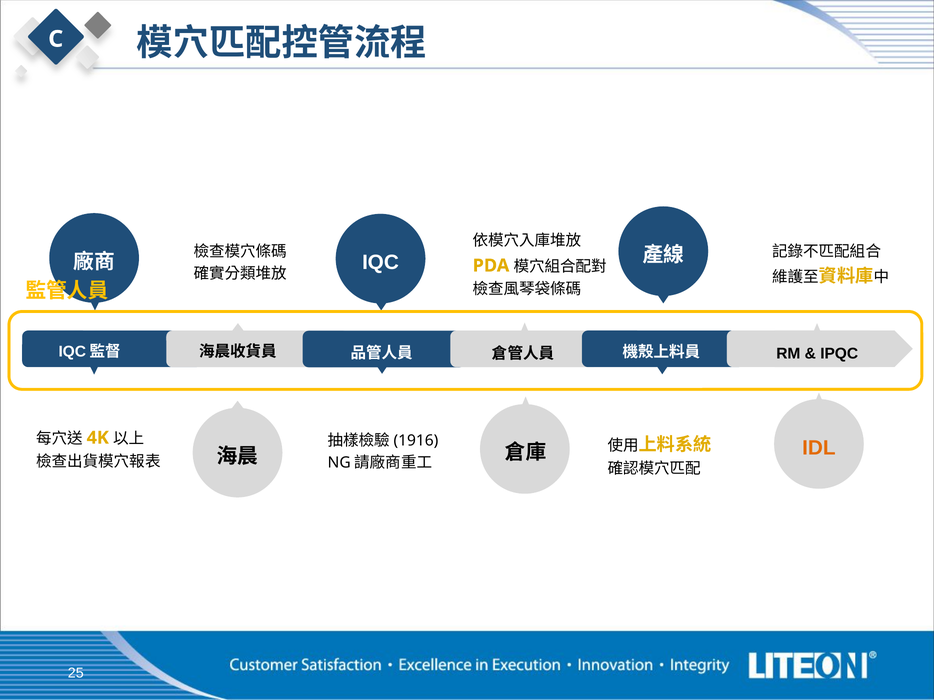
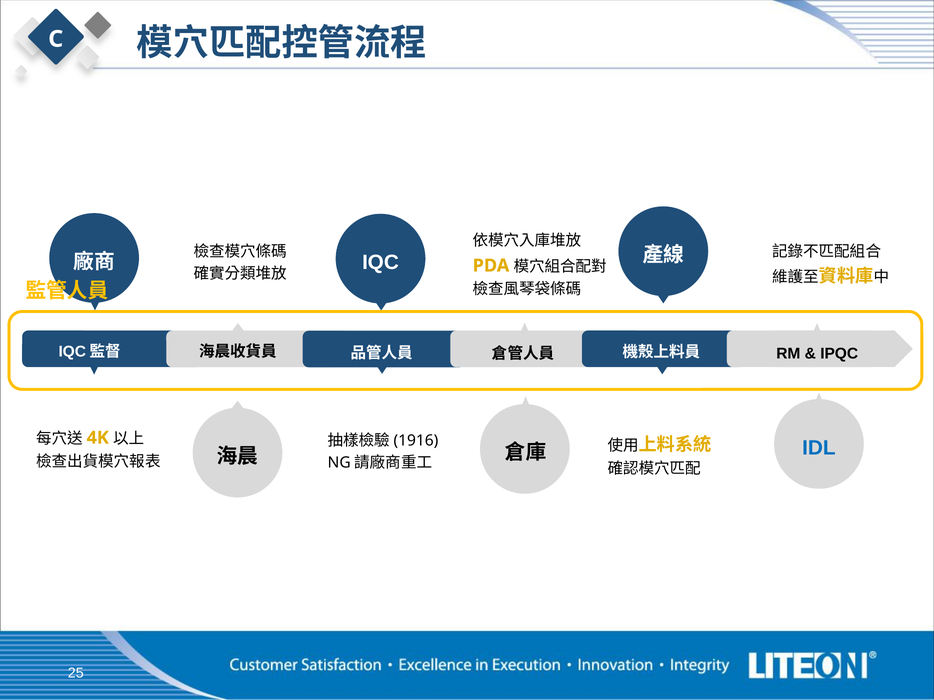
IDL colour: orange -> blue (819, 448)
